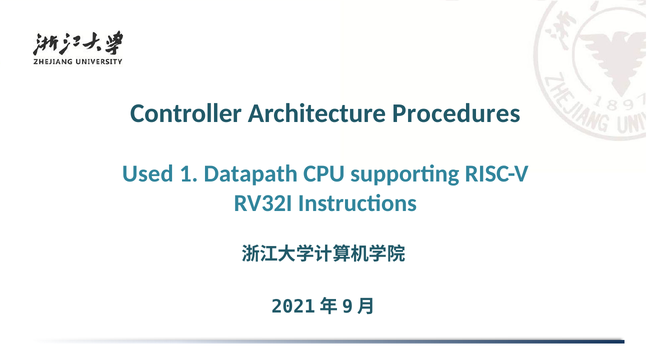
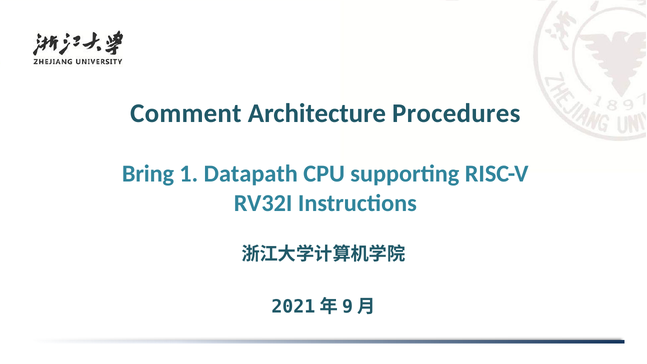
Controller: Controller -> Comment (186, 113)
Used: Used -> Bring (148, 174)
